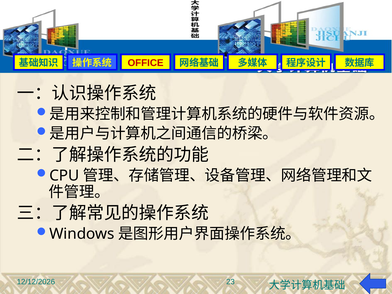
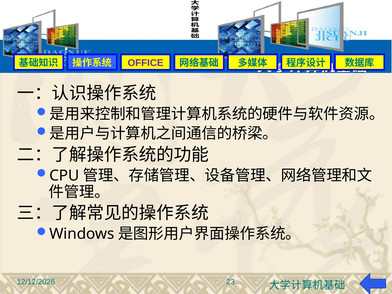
OFFICE colour: red -> purple (146, 63)
